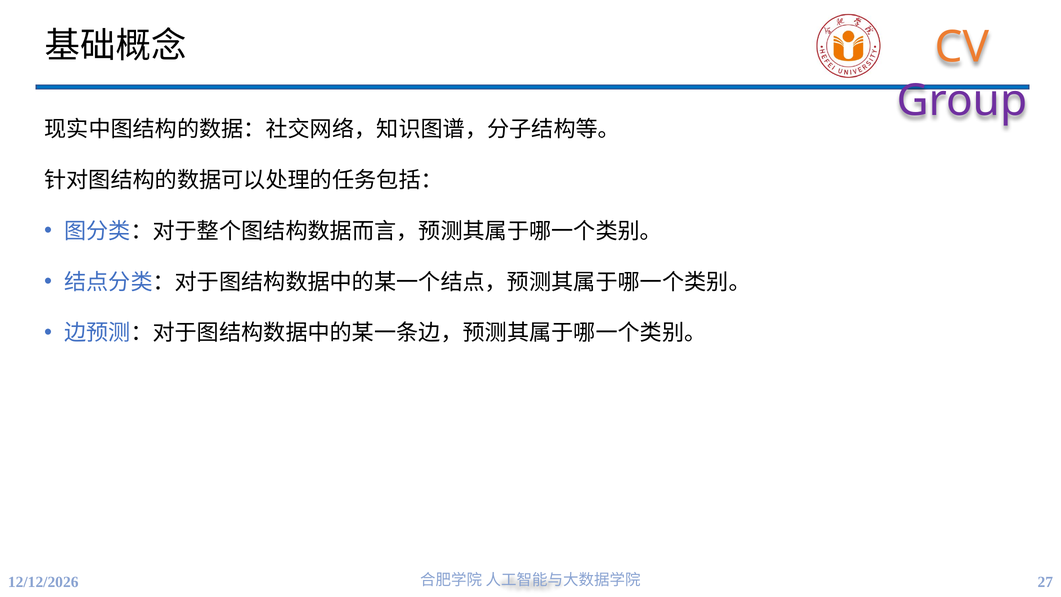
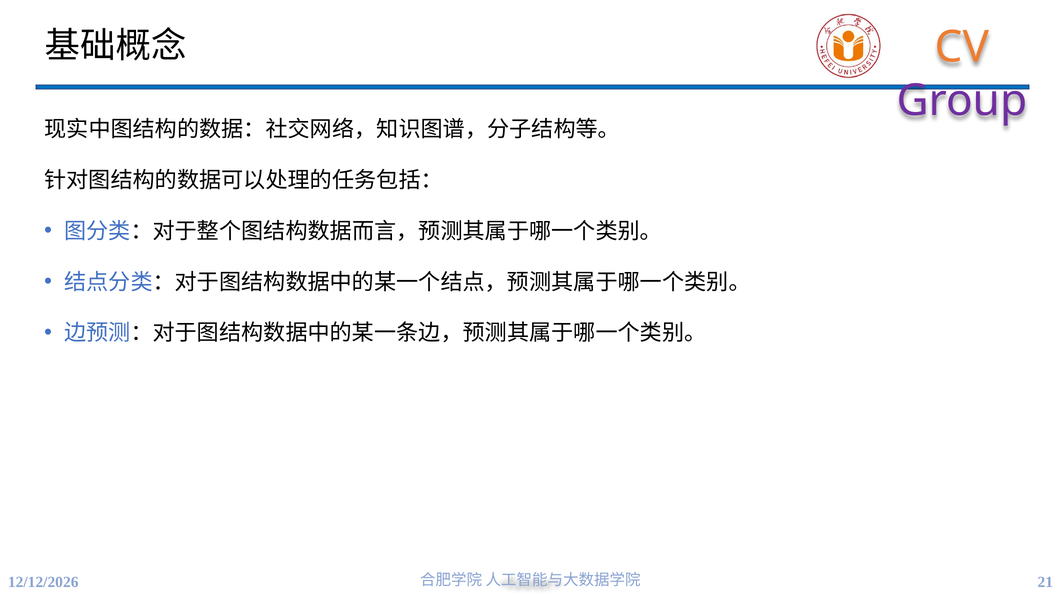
27: 27 -> 21 (1045, 582)
